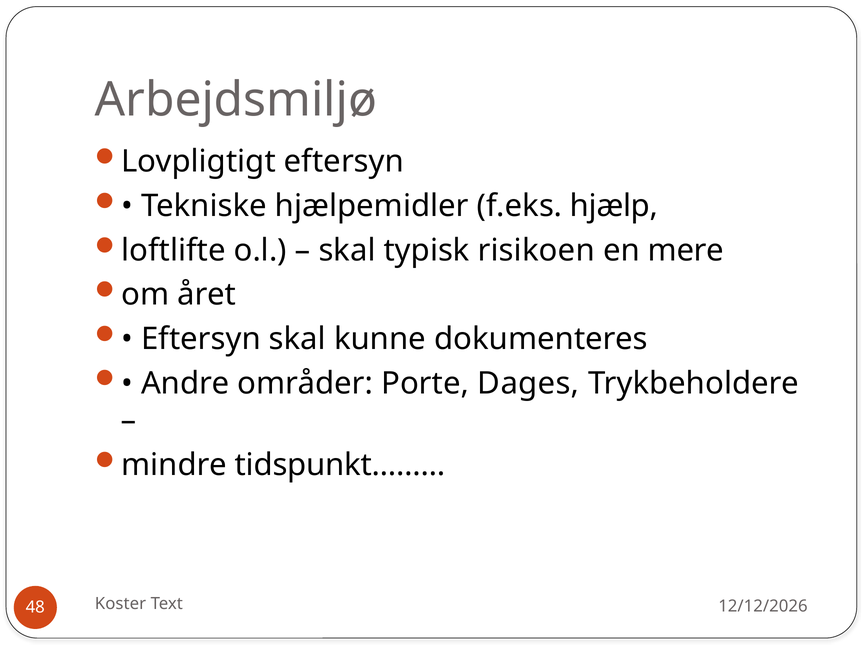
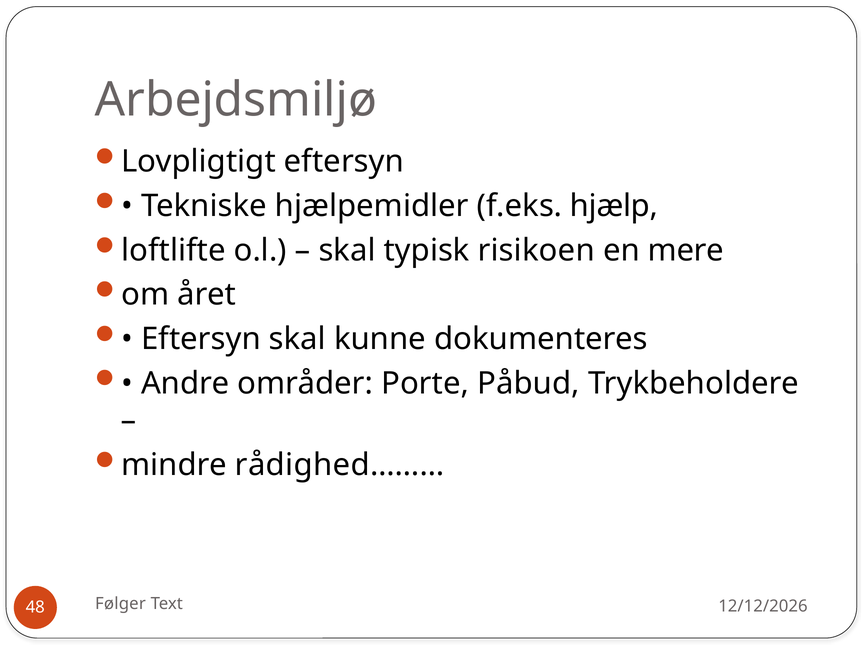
Dages: Dages -> Påbud (528, 383)
tidspunkt………: tidspunkt……… -> rådighed……… (340, 465)
Koster: Koster -> Følger (120, 604)
